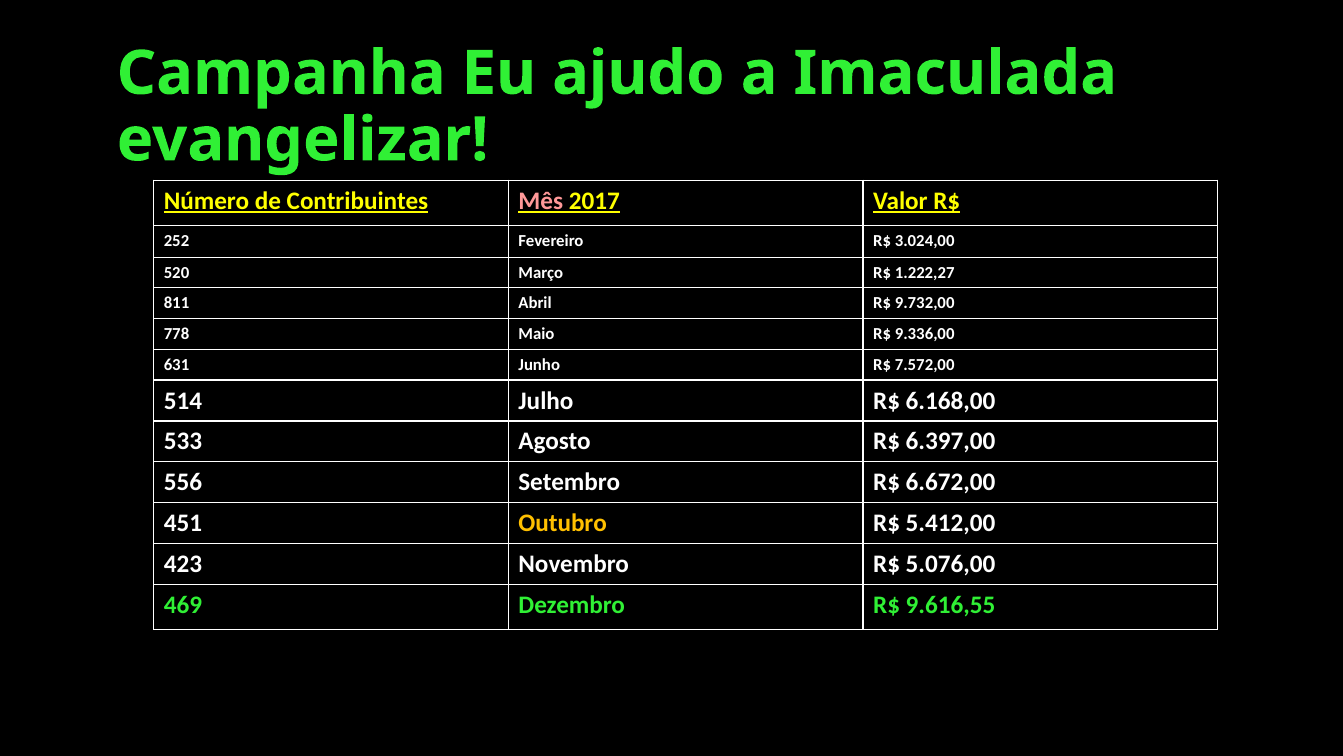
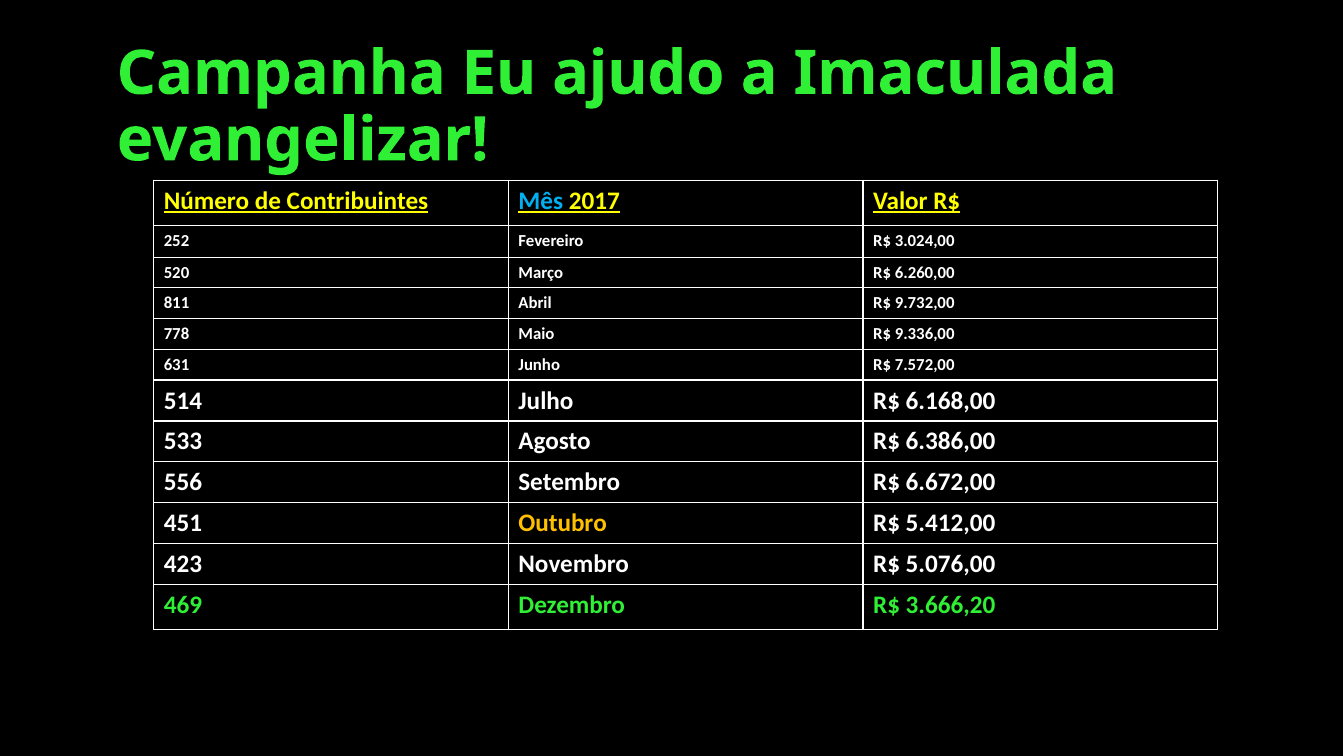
Mês colour: pink -> light blue (541, 201)
1.222,27: 1.222,27 -> 6.260,00 (925, 273)
6.397,00: 6.397,00 -> 6.386,00 (951, 441)
9.616,55: 9.616,55 -> 3.666,20 (951, 605)
